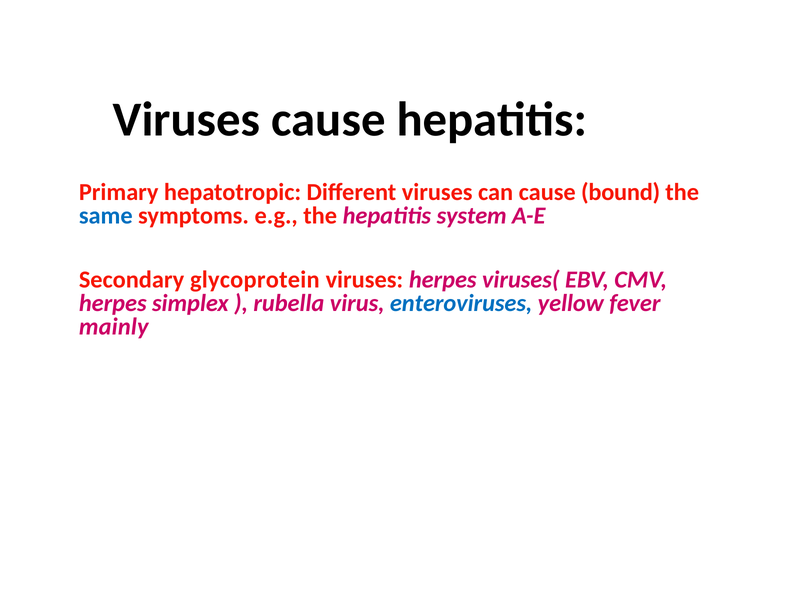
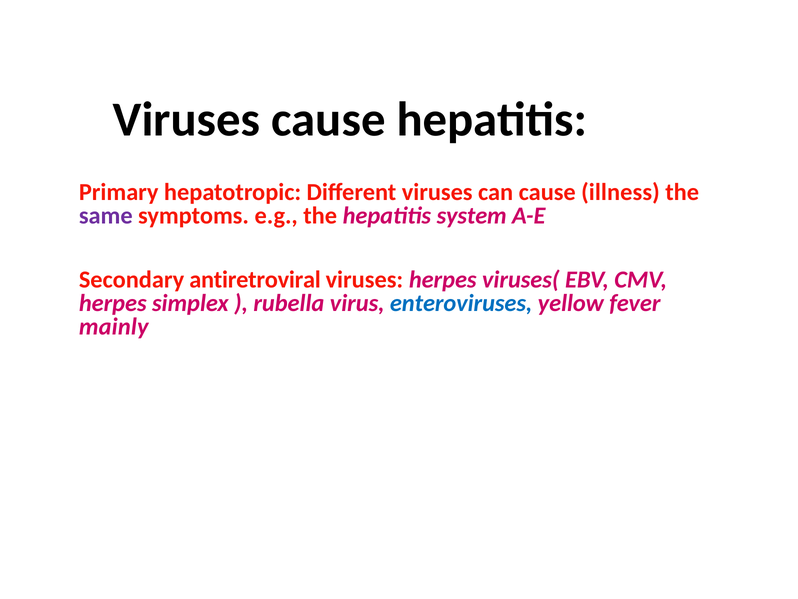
bound: bound -> illness (620, 192)
same colour: blue -> purple (106, 216)
glycoprotein: glycoprotein -> antiretroviral (255, 280)
